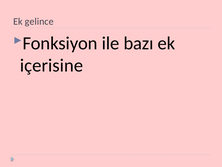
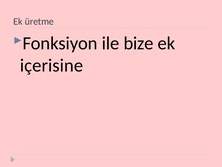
gelince: gelince -> üretme (39, 21)
bazı: bazı -> bize (139, 43)
